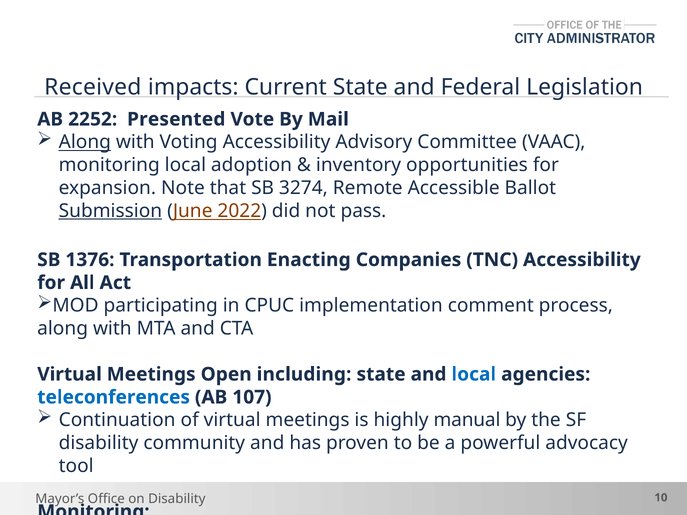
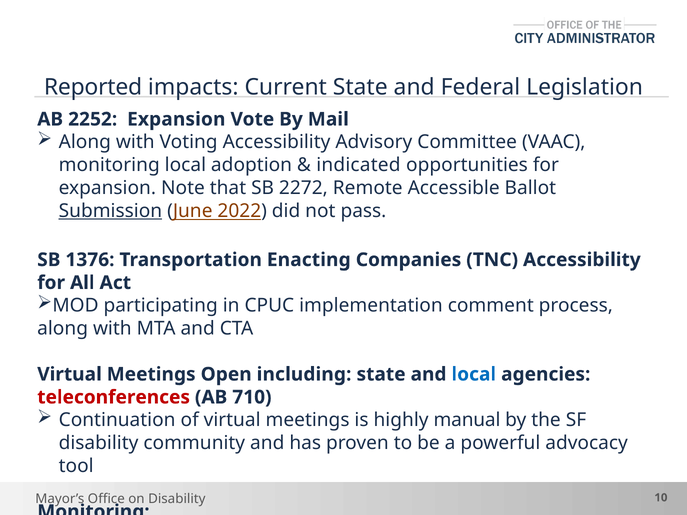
Received: Received -> Reported (93, 87)
2252 Presented: Presented -> Expansion (176, 119)
Along underline: present -> none (85, 142)
inventory: inventory -> indicated (358, 165)
3274: 3274 -> 2272 (303, 188)
teleconferences colour: blue -> red (114, 397)
107: 107 -> 710 (252, 397)
